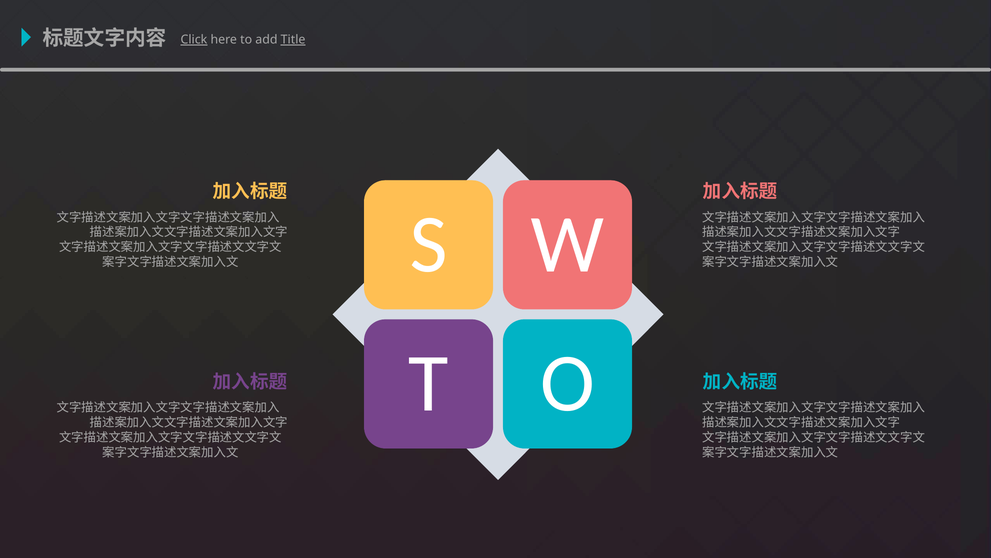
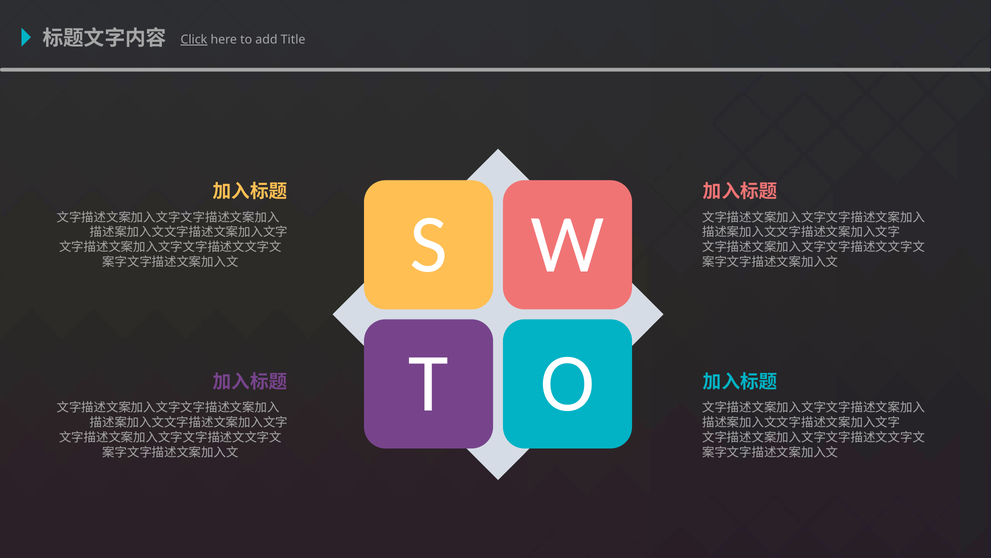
Title underline: present -> none (293, 40)
